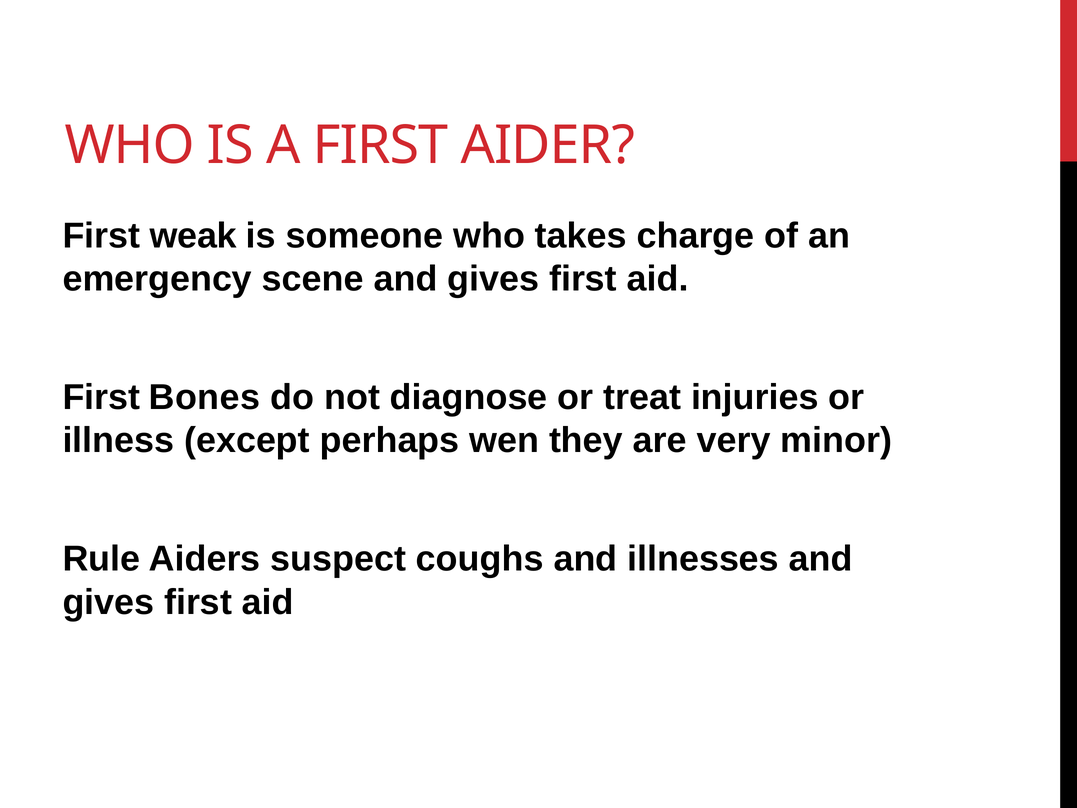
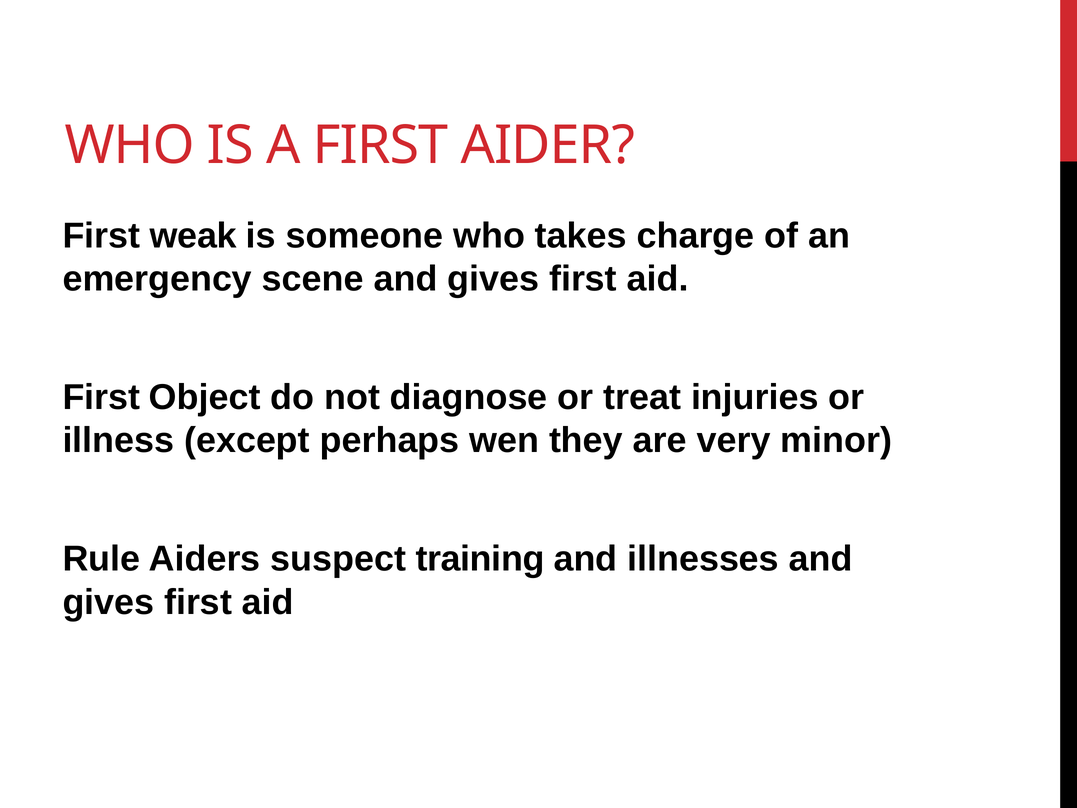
Bones: Bones -> Object (205, 397)
coughs: coughs -> training (480, 559)
